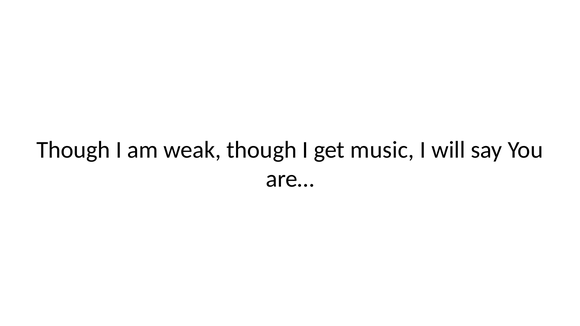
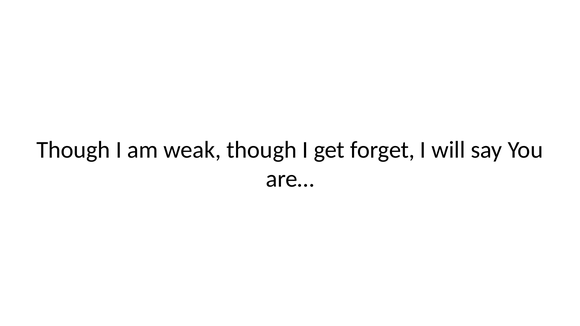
music: music -> forget (382, 150)
